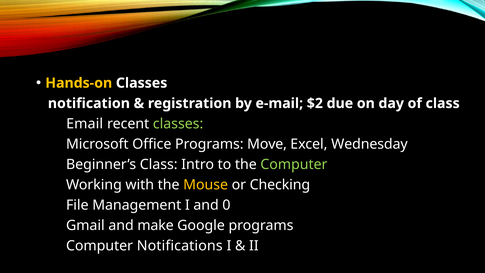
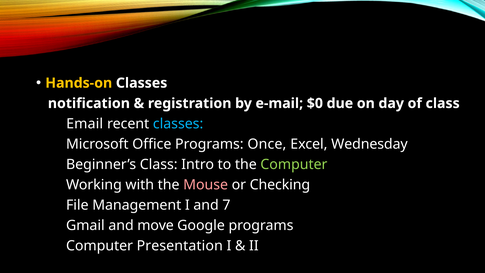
$2: $2 -> $0 (315, 103)
classes colour: light green -> light blue (178, 124)
Move: Move -> Once (267, 144)
Mouse colour: yellow -> pink (206, 185)
0: 0 -> 7 (226, 205)
make: make -> move (156, 225)
Notifications: Notifications -> Presentation (180, 246)
